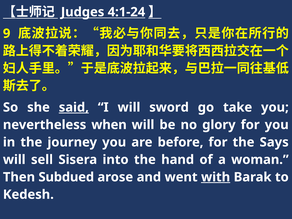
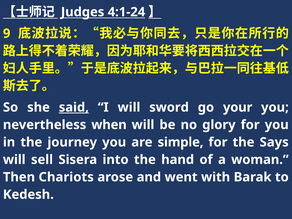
take: take -> your (238, 107)
before: before -> simple (181, 142)
Subdued: Subdued -> Chariots (66, 177)
with underline: present -> none (216, 177)
